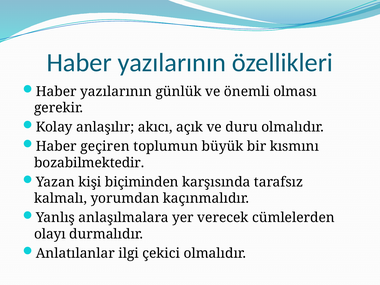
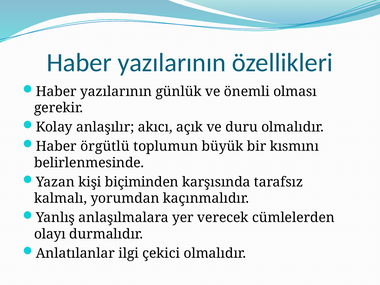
geçiren: geçiren -> örgütlü (105, 146)
bozabilmektedir: bozabilmektedir -> belirlenmesinde (89, 163)
